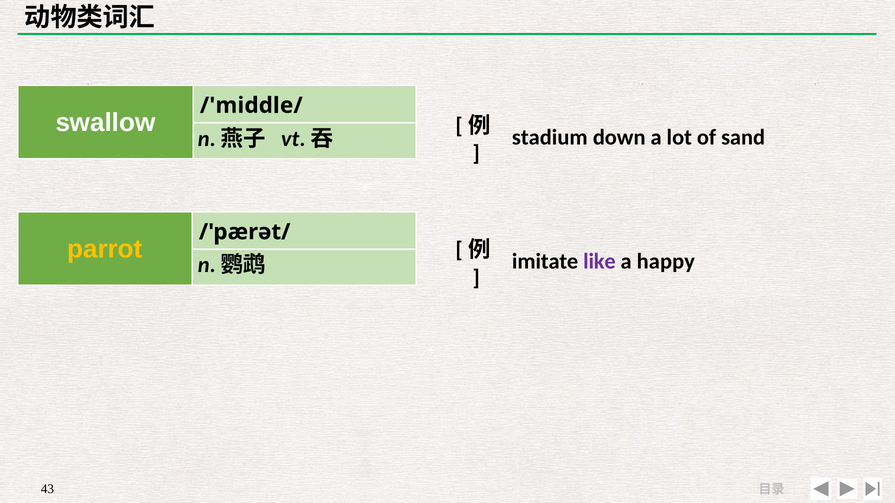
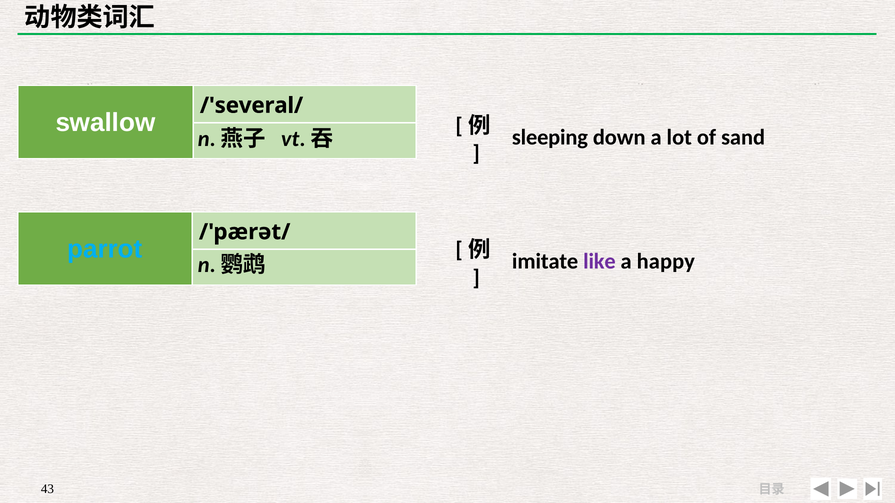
/'middle/: /'middle/ -> /'several/ (252, 105)
stadium: stadium -> sleeping (550, 137)
parrot colour: yellow -> light blue (105, 249)
